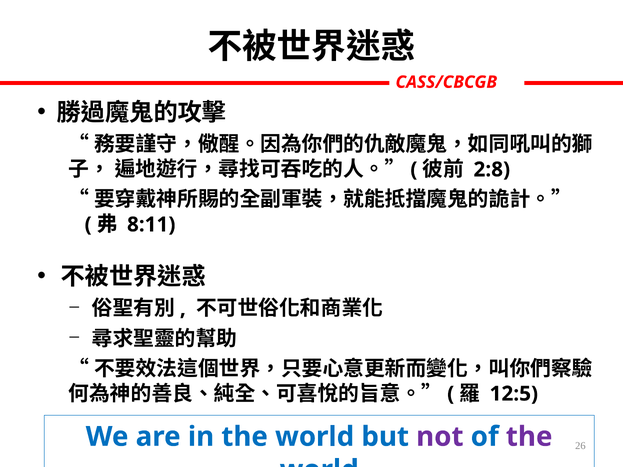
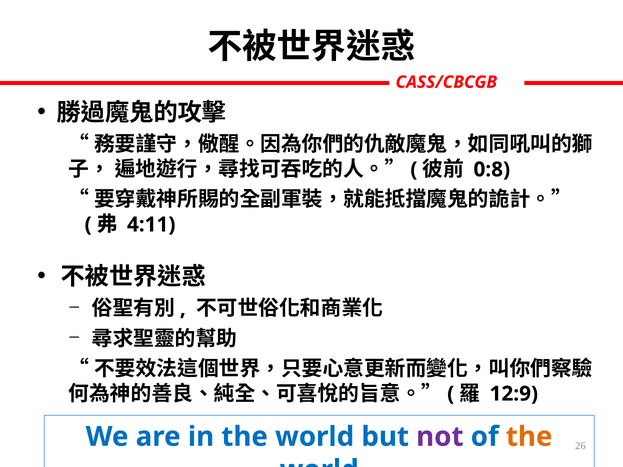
2:8: 2:8 -> 0:8 (492, 170)
8:11: 8:11 -> 4:11 (151, 225)
12:5: 12:5 -> 12:9 (514, 394)
the colour: purple -> orange (529, 437)
